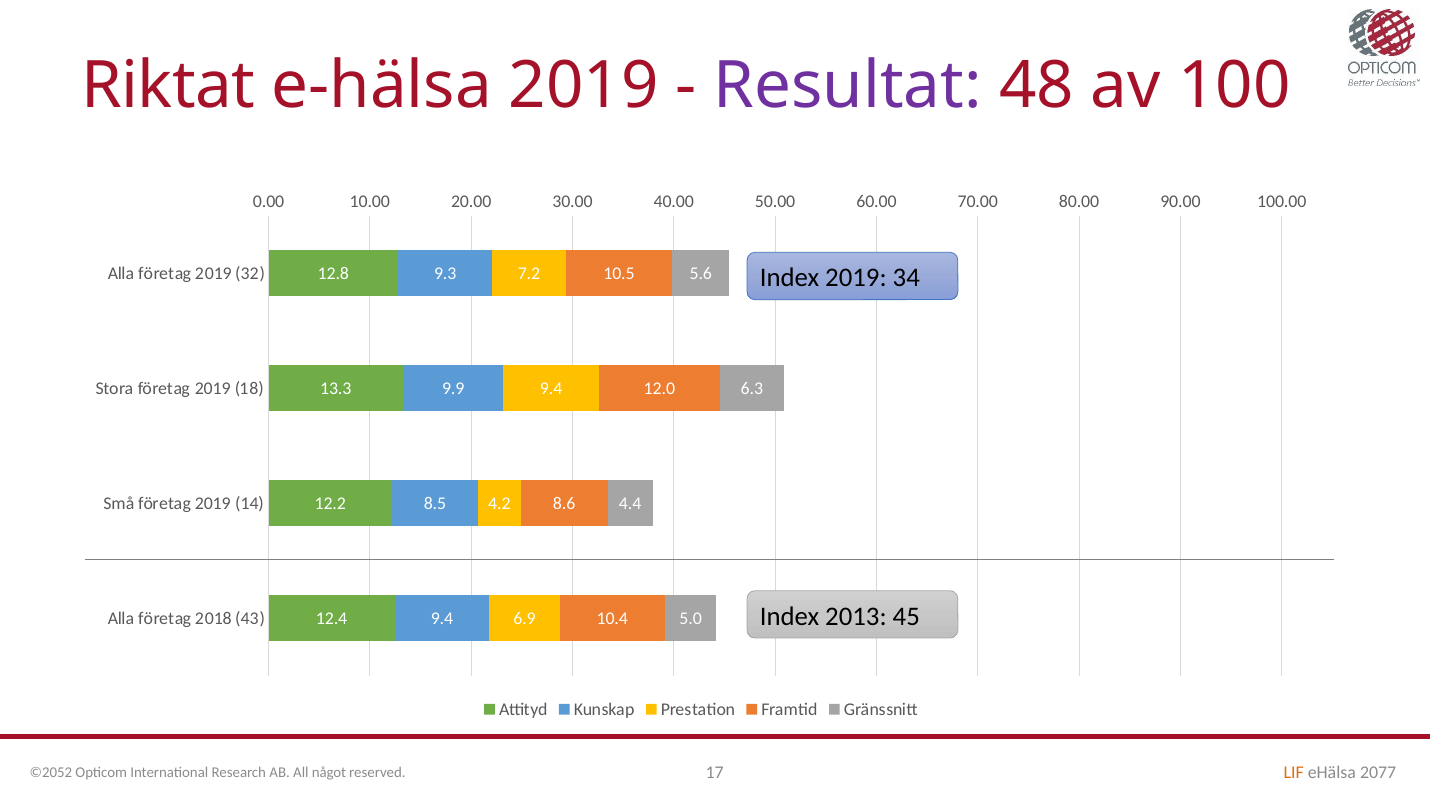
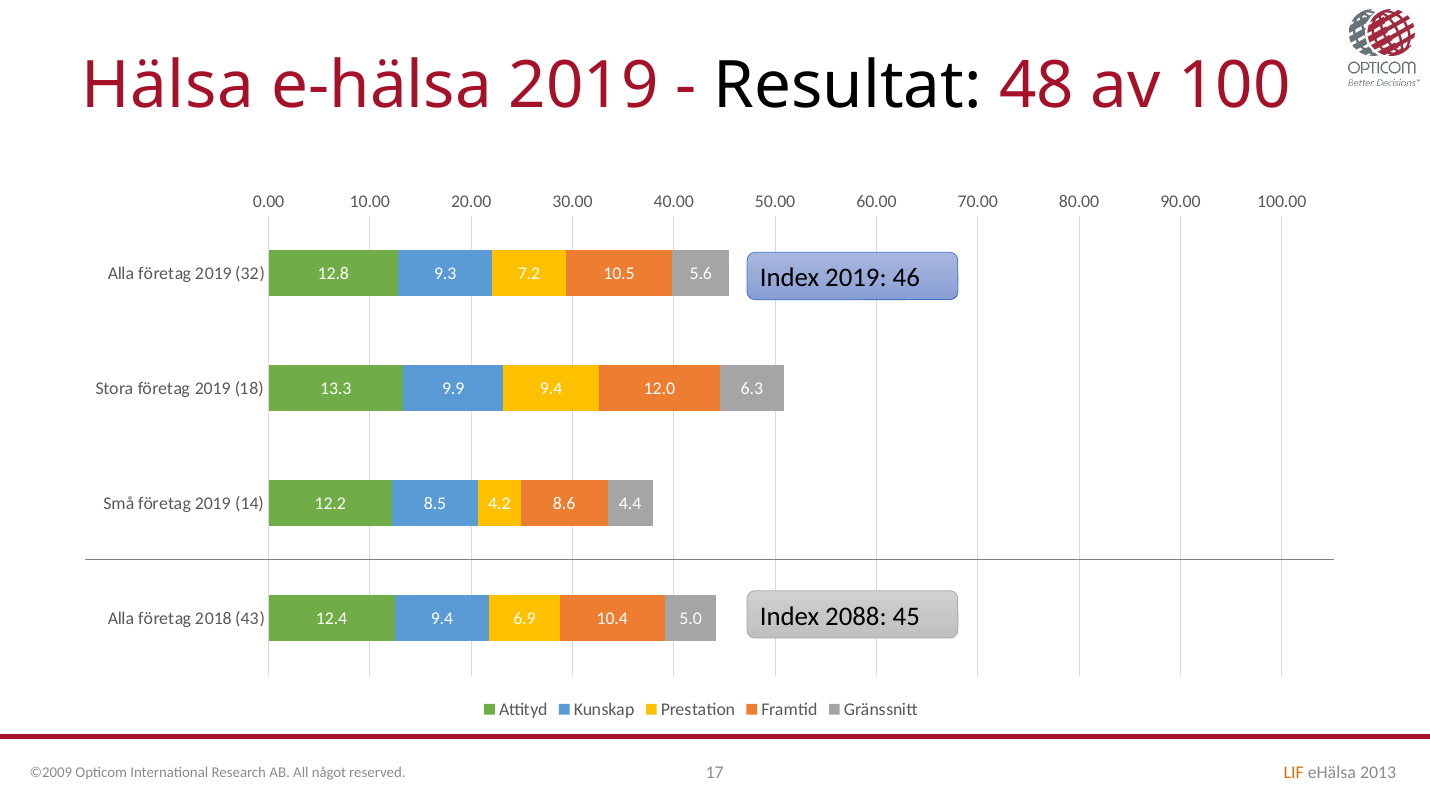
Riktat: Riktat -> Hälsa (167, 86)
Resultat colour: purple -> black (848, 86)
34: 34 -> 46 (906, 278)
2013: 2013 -> 2088 (856, 616)
2077: 2077 -> 2013 (1378, 773)
©2052: ©2052 -> ©2009 (51, 773)
